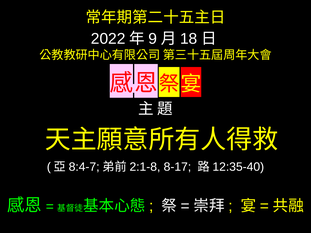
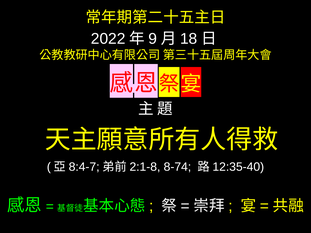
8-17: 8-17 -> 8-74 (177, 167)
